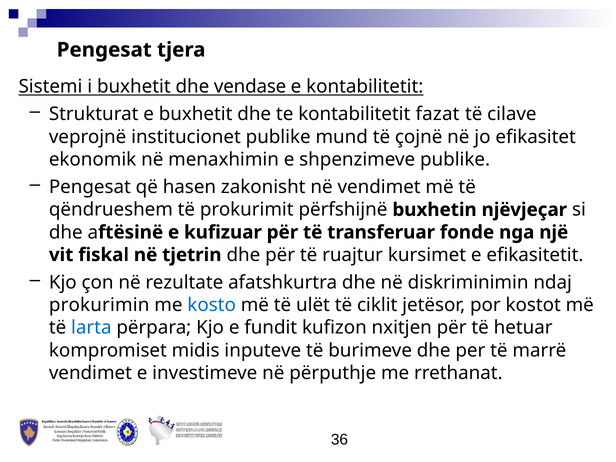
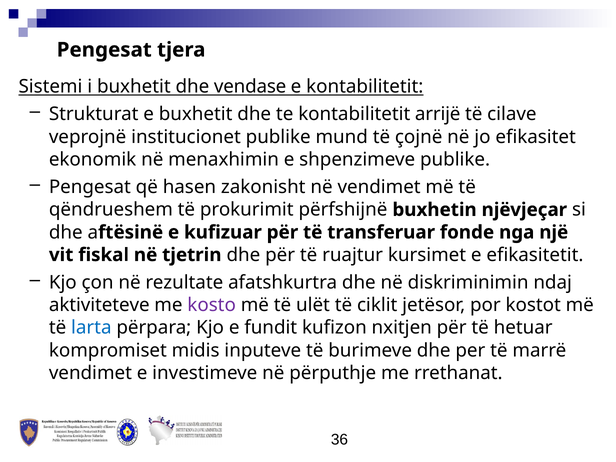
fazat: fazat -> arrijë (438, 114)
prokurimin: prokurimin -> aktiviteteve (99, 305)
kosto colour: blue -> purple (212, 305)
